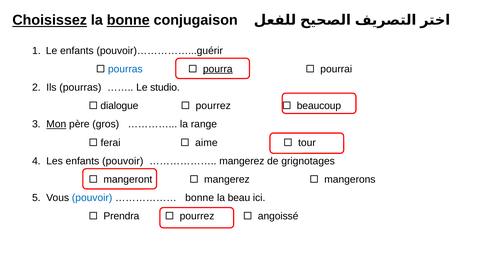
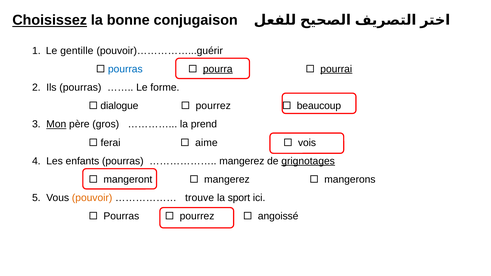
bonne underline: present -> none (128, 20)
Le enfants: enfants -> gentille (77, 51)
pourrai underline: none -> present (336, 69)
studio: studio -> forme (165, 88)
range: range -> prend (204, 124)
tour: tour -> vois (307, 143)
enfants pouvoir: pouvoir -> pourras (123, 161)
grignotages underline: none -> present (308, 161)
pouvoir colour: blue -> orange (92, 198)
bonne: bonne -> trouve (200, 198)
beau: beau -> sport (239, 198)
Prendra: Prendra -> Pourras (121, 216)
